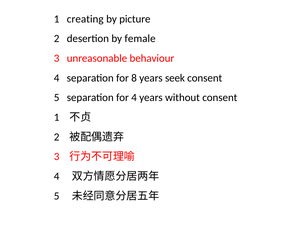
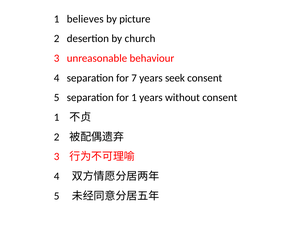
creating: creating -> believes (85, 19)
female: female -> church (140, 39)
8: 8 -> 7 (134, 78)
for 4: 4 -> 1 (134, 97)
